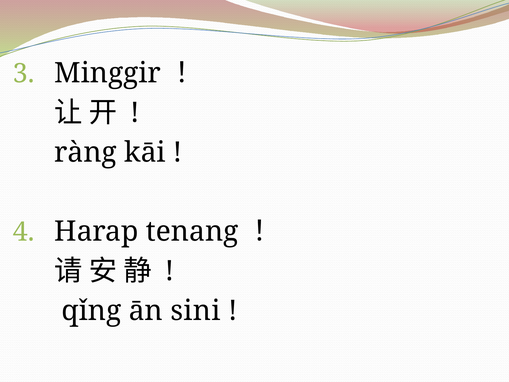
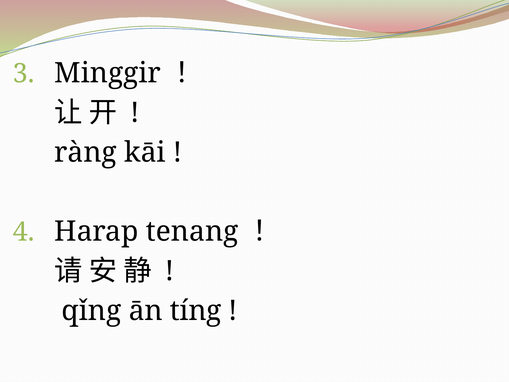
sini: sini -> tíng (196, 310)
